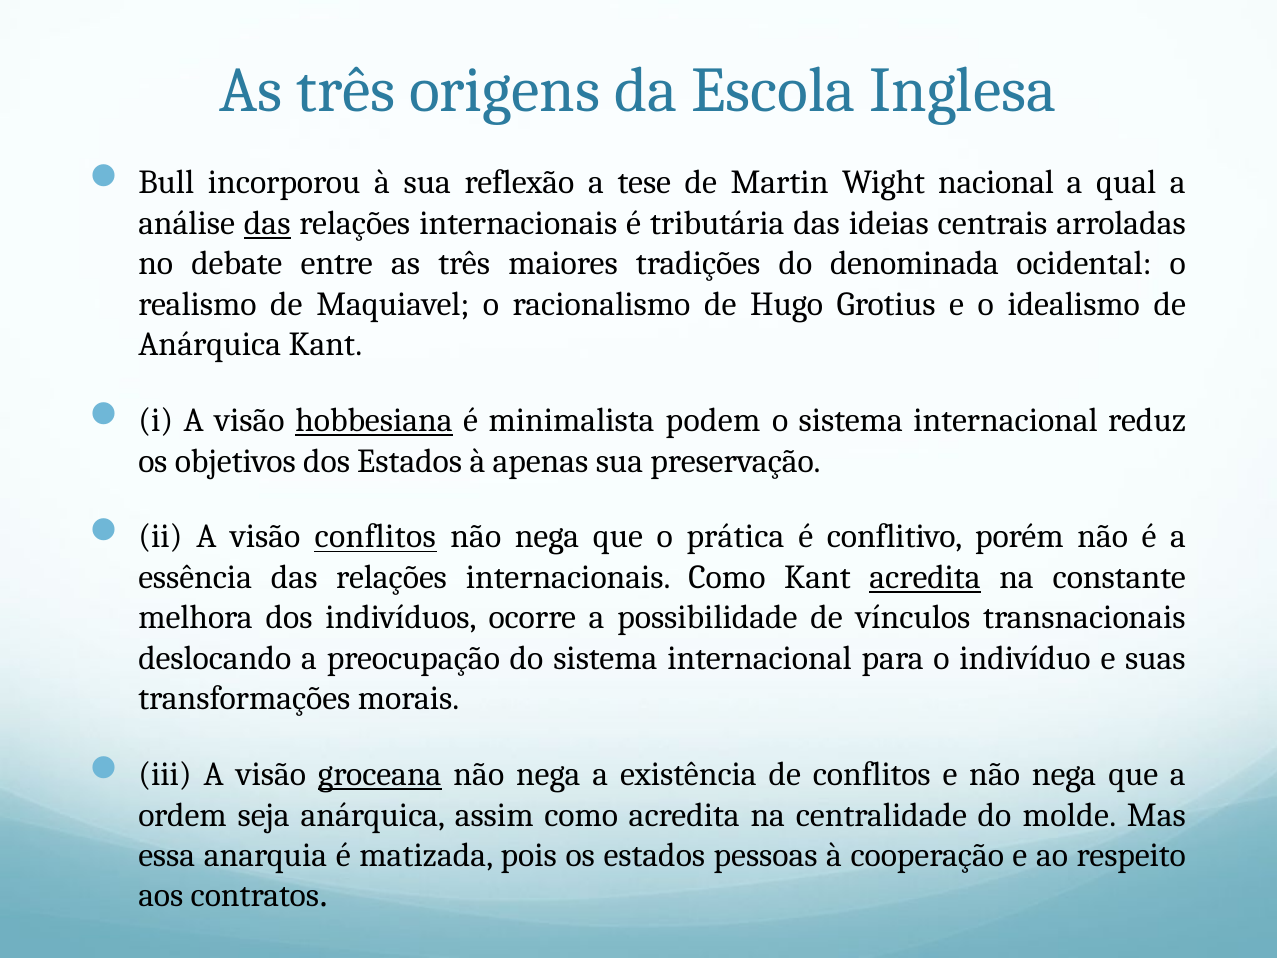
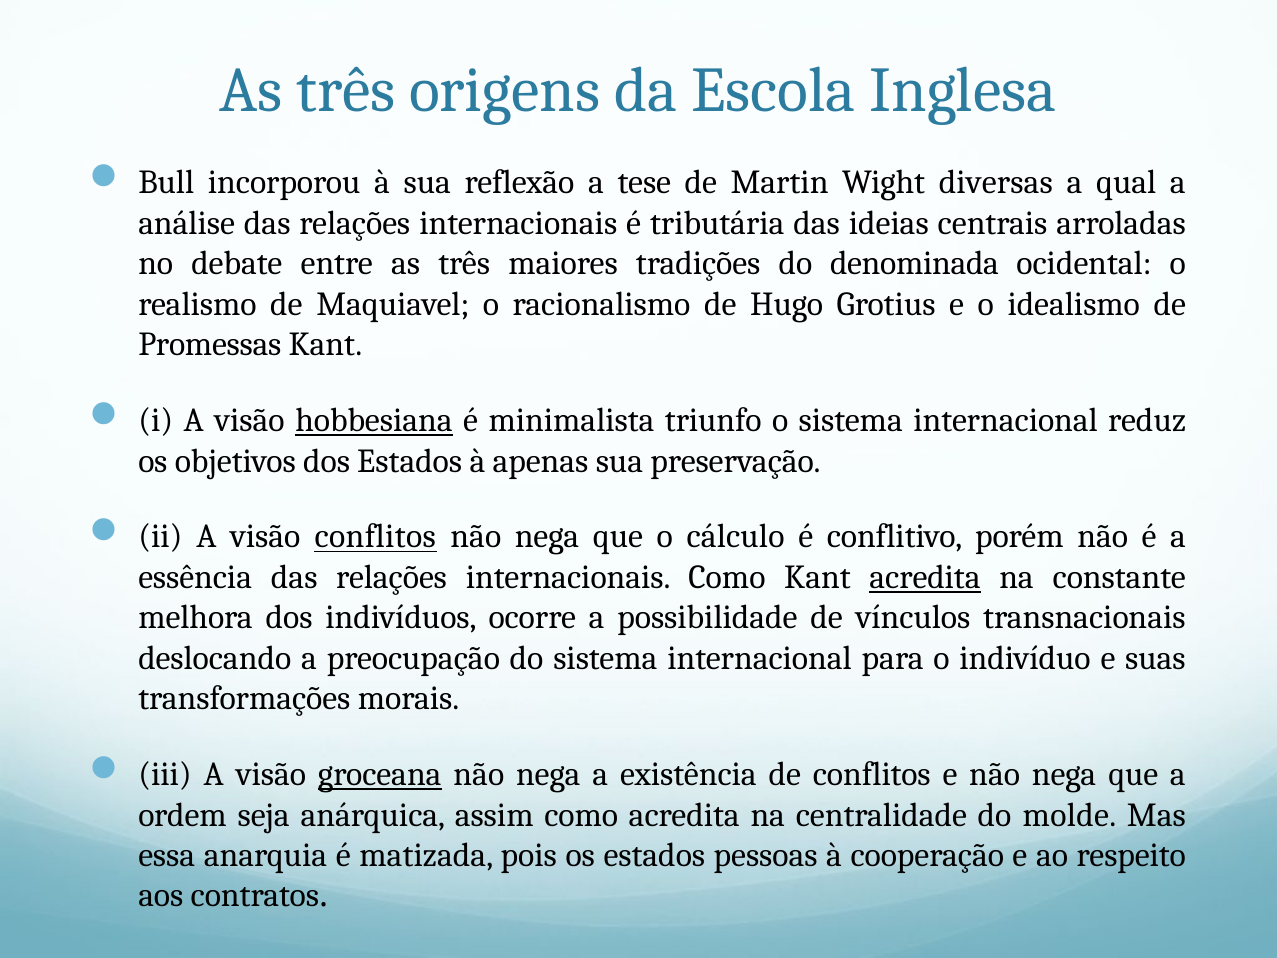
nacional: nacional -> diversas (996, 183)
das underline: present -> none (267, 223)
Anárquica: Anárquica -> Promessas (210, 344)
podem: podem -> triunfo (713, 420)
prática: prática -> cálculo (735, 537)
